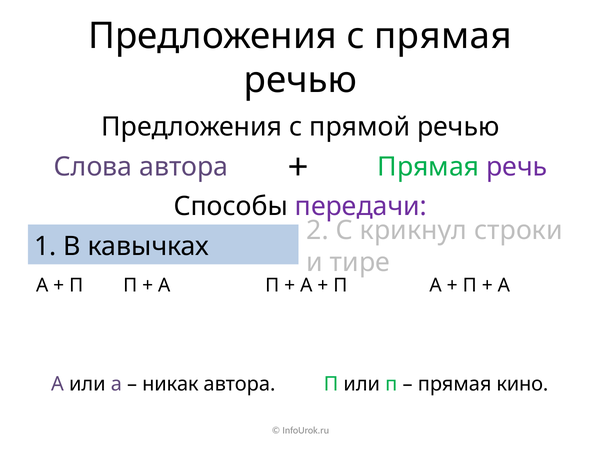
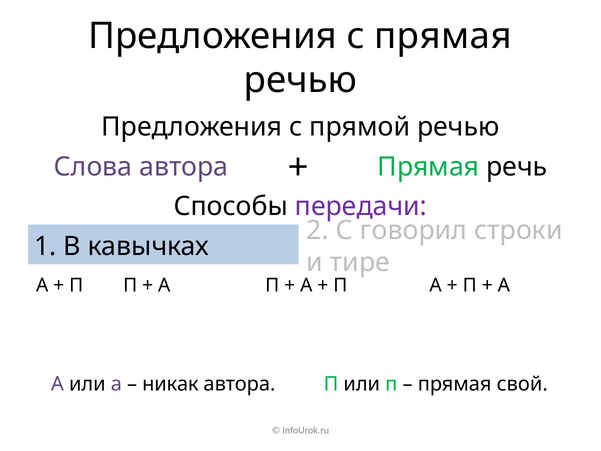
речь colour: purple -> black (517, 167)
крикнул: крикнул -> говорил (414, 230)
кино: кино -> свой (522, 384)
